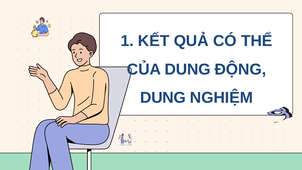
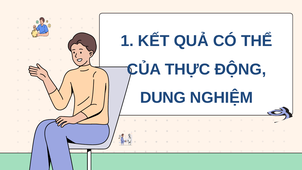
CỦA DUNG: DUNG -> THỰC (188, 69)
